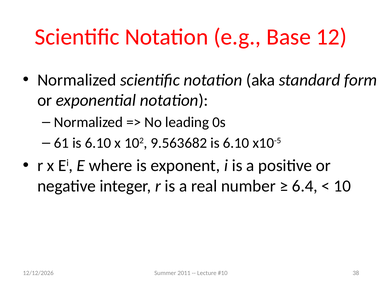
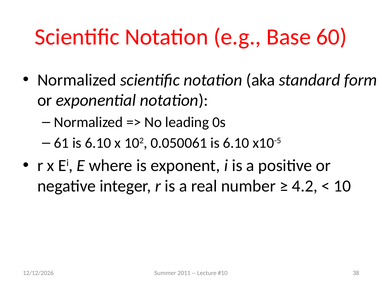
12: 12 -> 60 (332, 37)
9.563682: 9.563682 -> 0.050061 (179, 143)
6.4: 6.4 -> 4.2 (305, 186)
